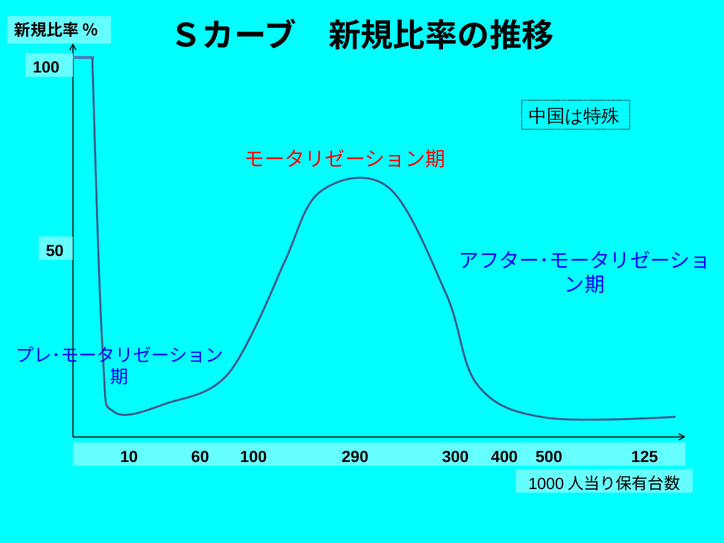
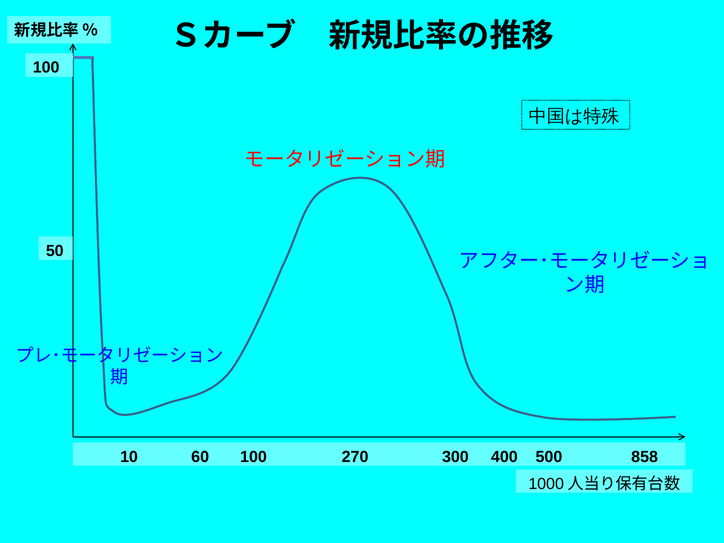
290: 290 -> 270 (355, 457)
125: 125 -> 858 (645, 457)
